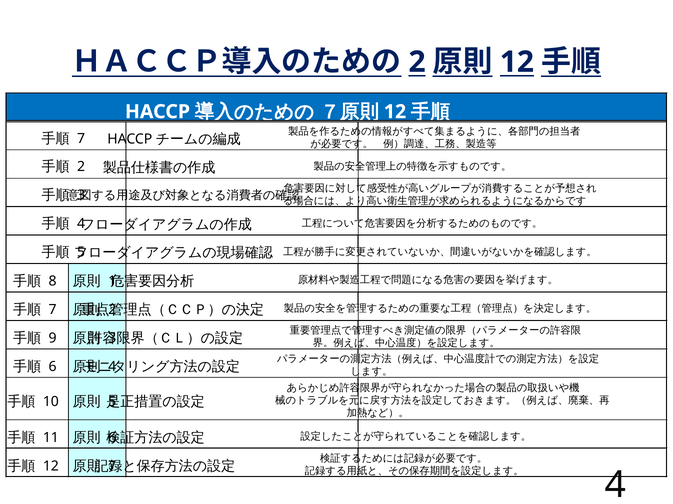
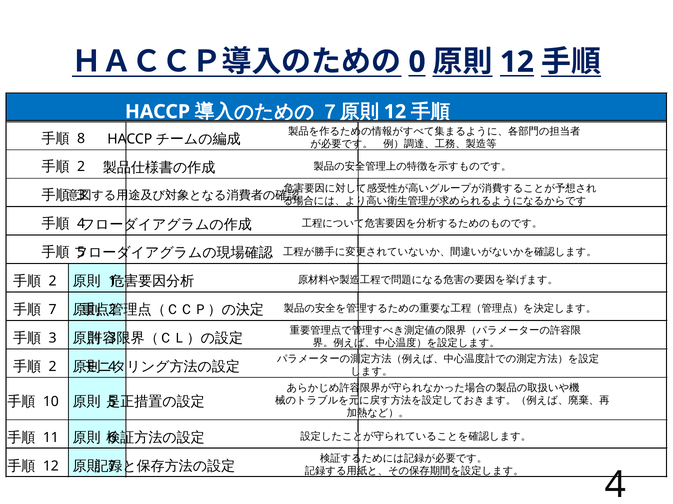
2: 2 -> 0 (417, 62)
7: 7 -> 8 (81, 139)
8: 8 -> 2 (53, 282)
9: 9 -> 3 (53, 339)
6: 6 -> 2 (53, 367)
